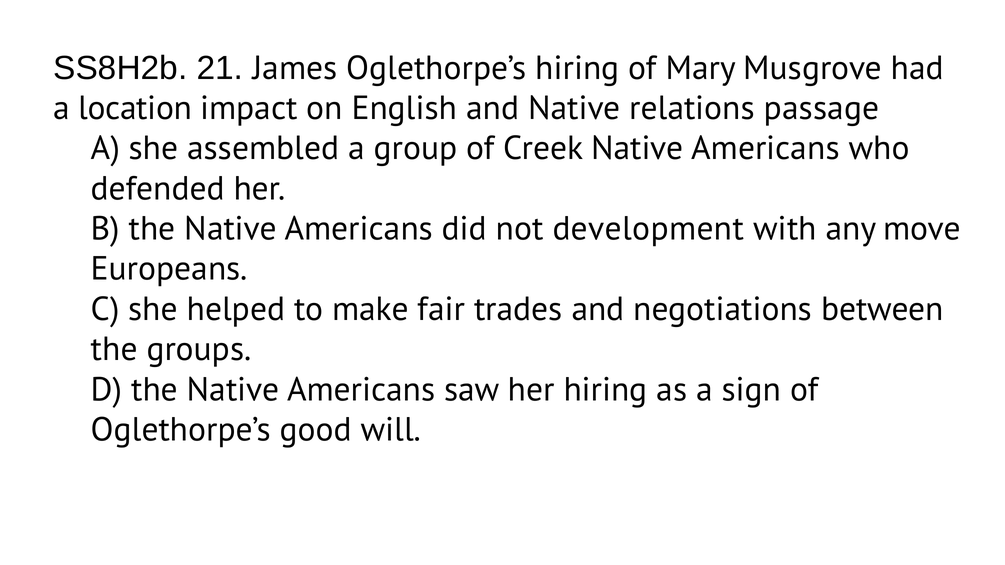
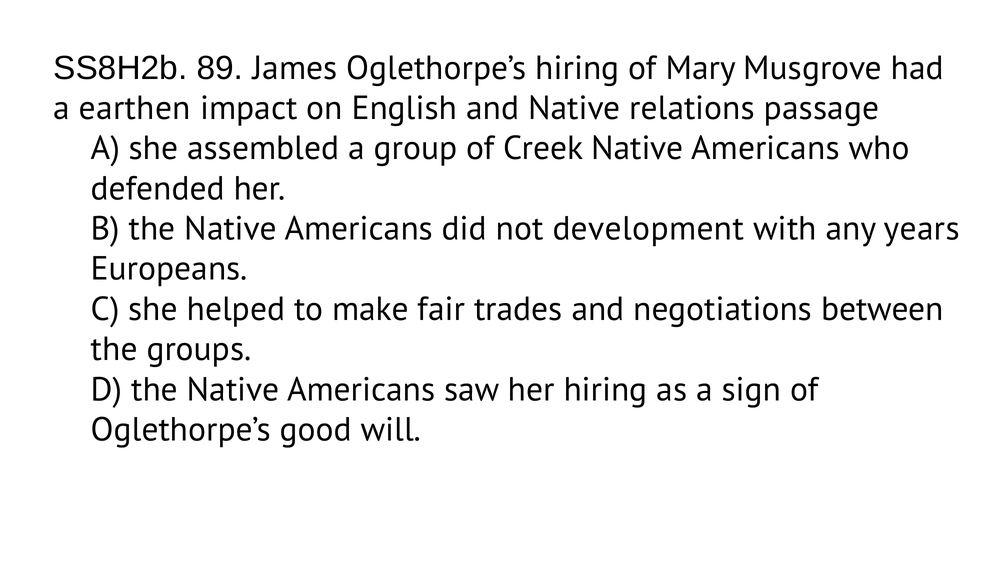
21: 21 -> 89 (220, 68)
location: location -> earthen (135, 108)
move: move -> years (922, 229)
